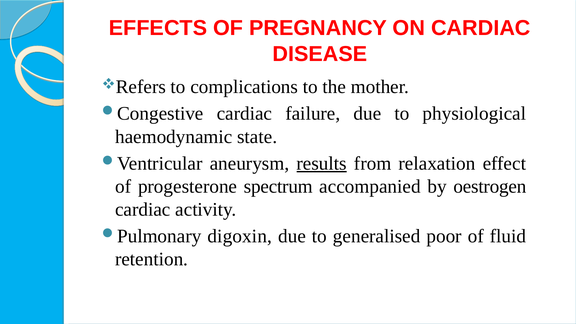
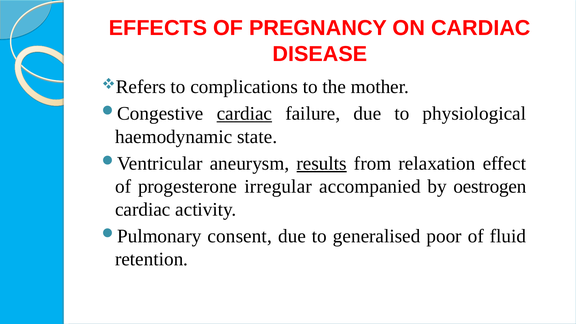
cardiac underline: none -> present (244, 114)
spectrum: spectrum -> irregular (278, 186)
digoxin: digoxin -> consent (240, 236)
